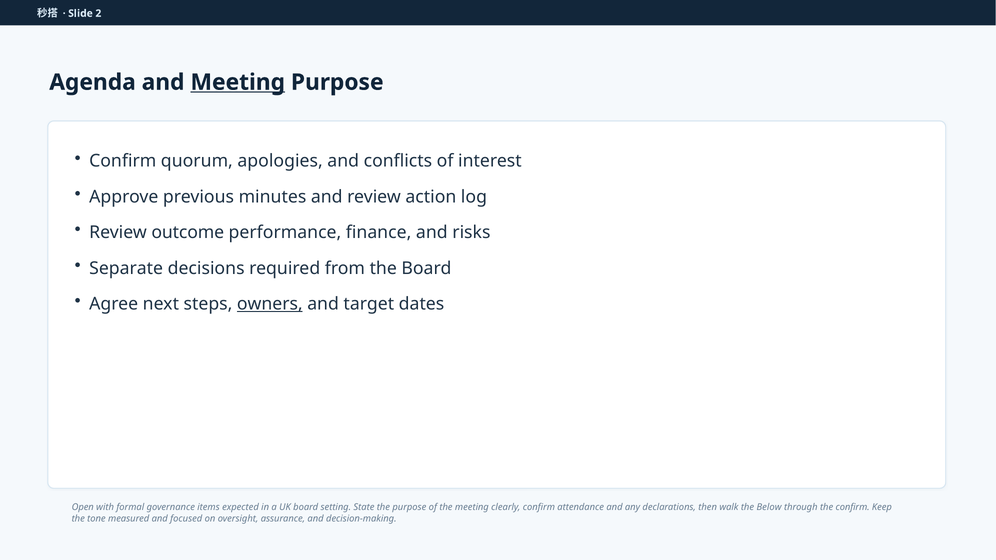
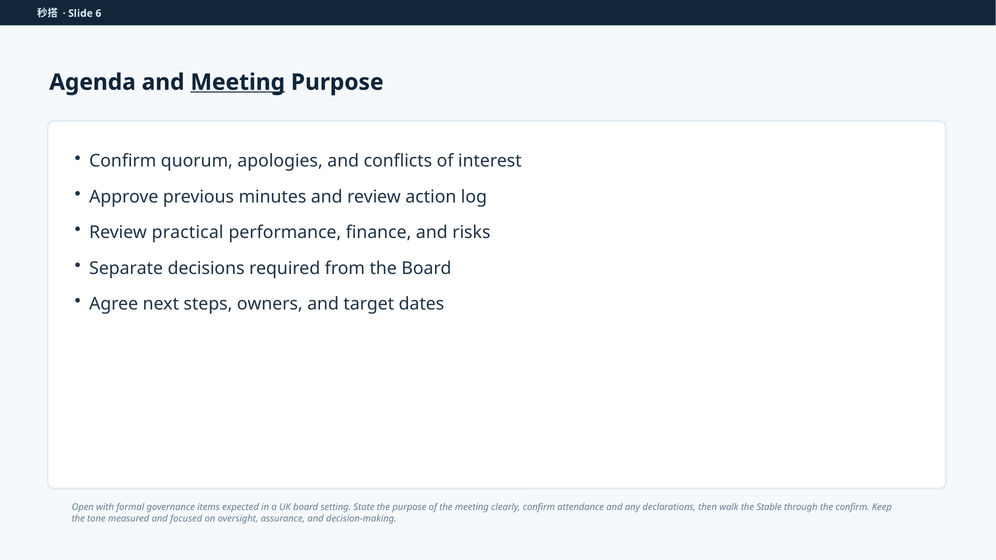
2: 2 -> 6 (98, 13)
outcome: outcome -> practical (188, 233)
owners underline: present -> none (270, 304)
Below: Below -> Stable (769, 507)
